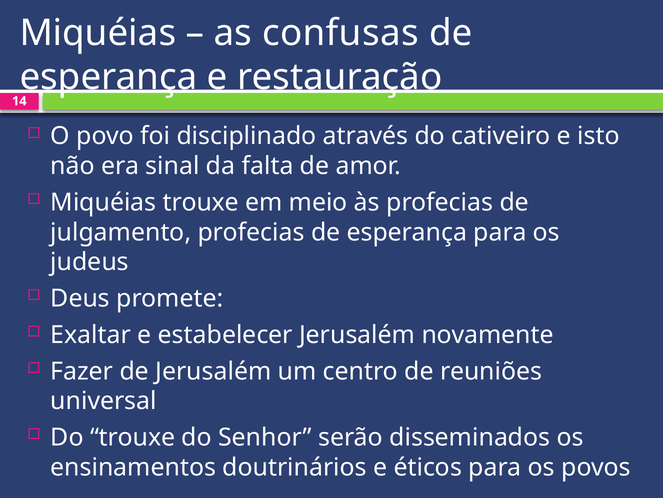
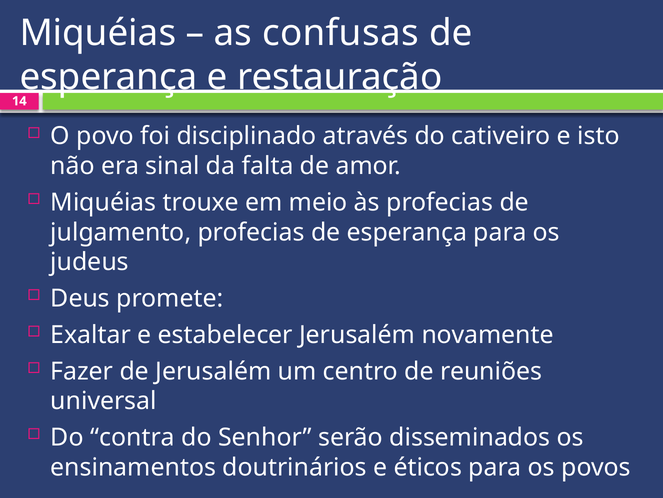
Do trouxe: trouxe -> contra (132, 437)
